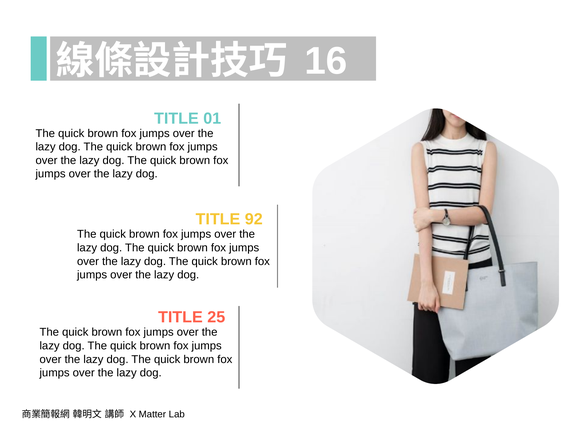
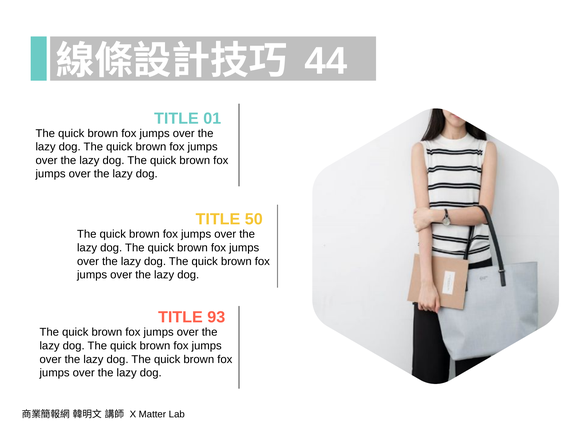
16: 16 -> 44 (326, 61)
92: 92 -> 50 (254, 219)
25: 25 -> 93 (216, 318)
